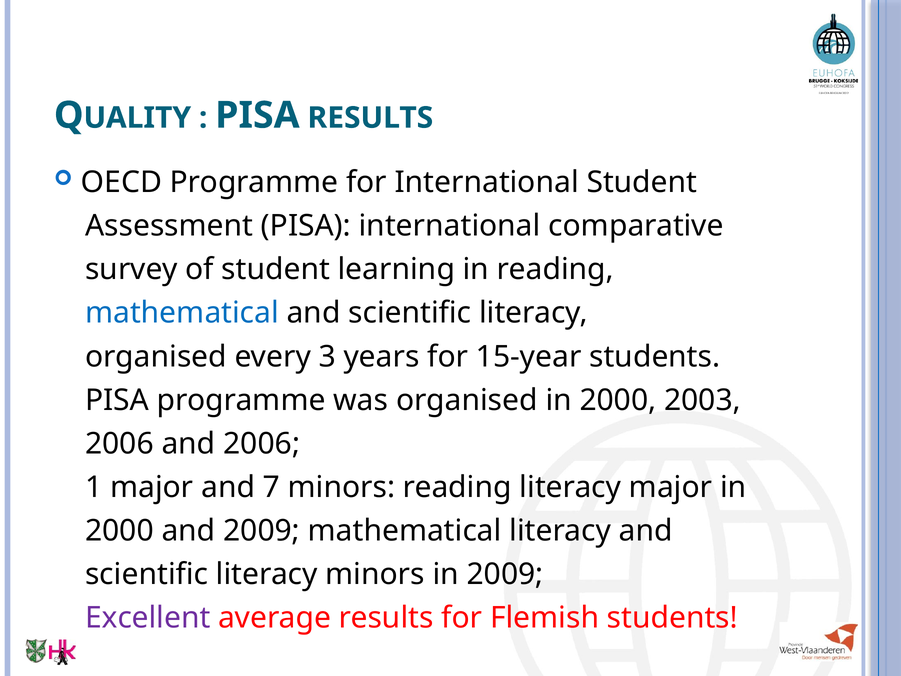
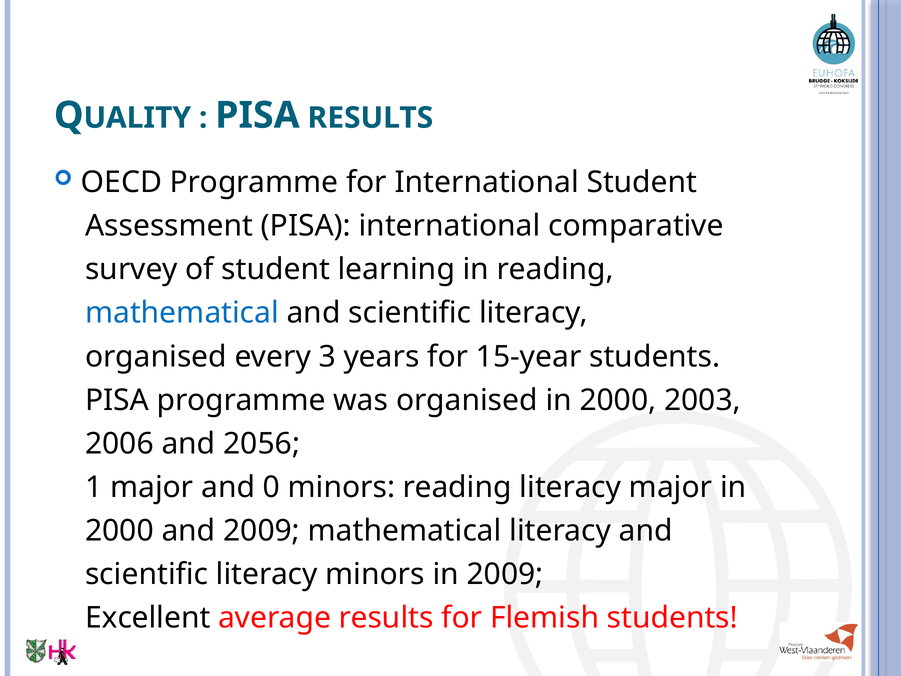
and 2006: 2006 -> 2056 (262, 444)
7: 7 -> 0 (271, 487)
Excellent colour: purple -> black (148, 618)
